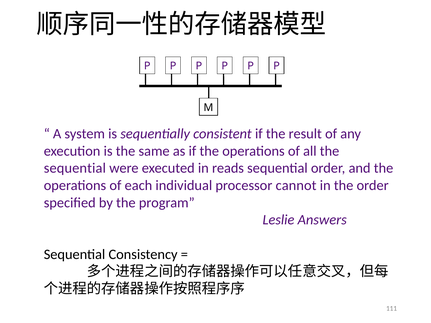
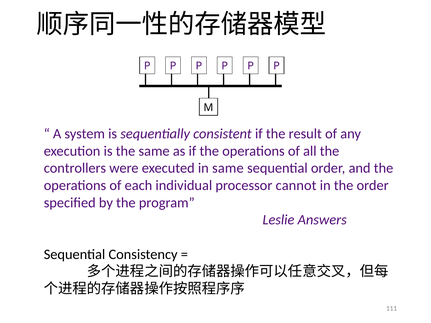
sequential: sequential -> controllers (75, 168)
in reads: reads -> same (228, 168)
